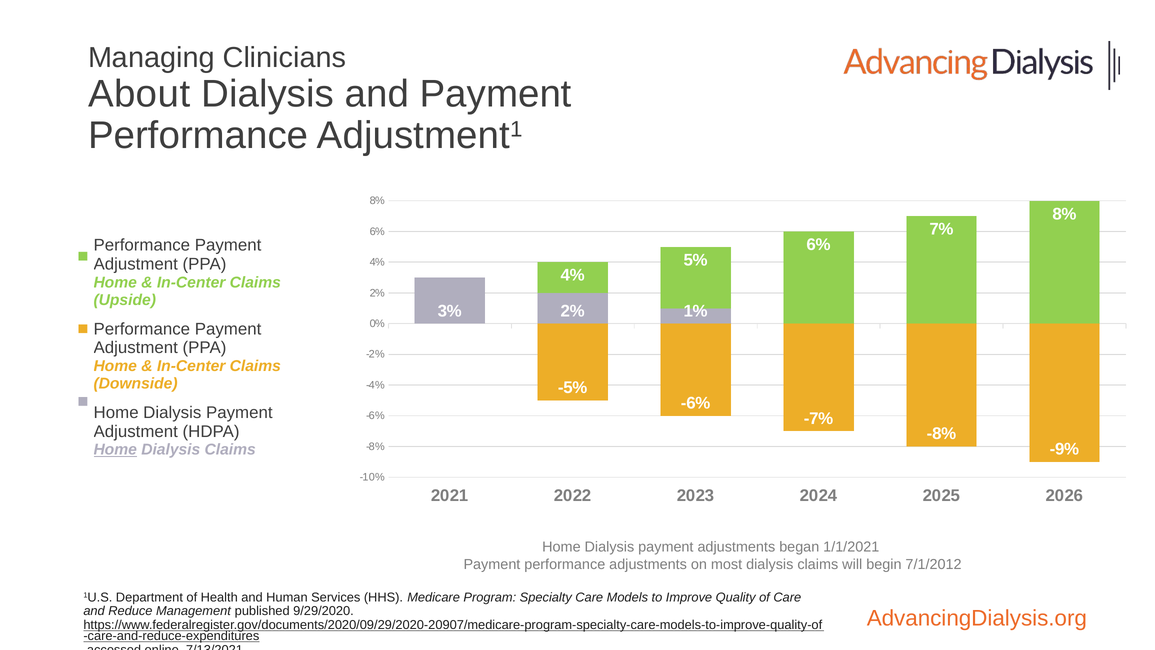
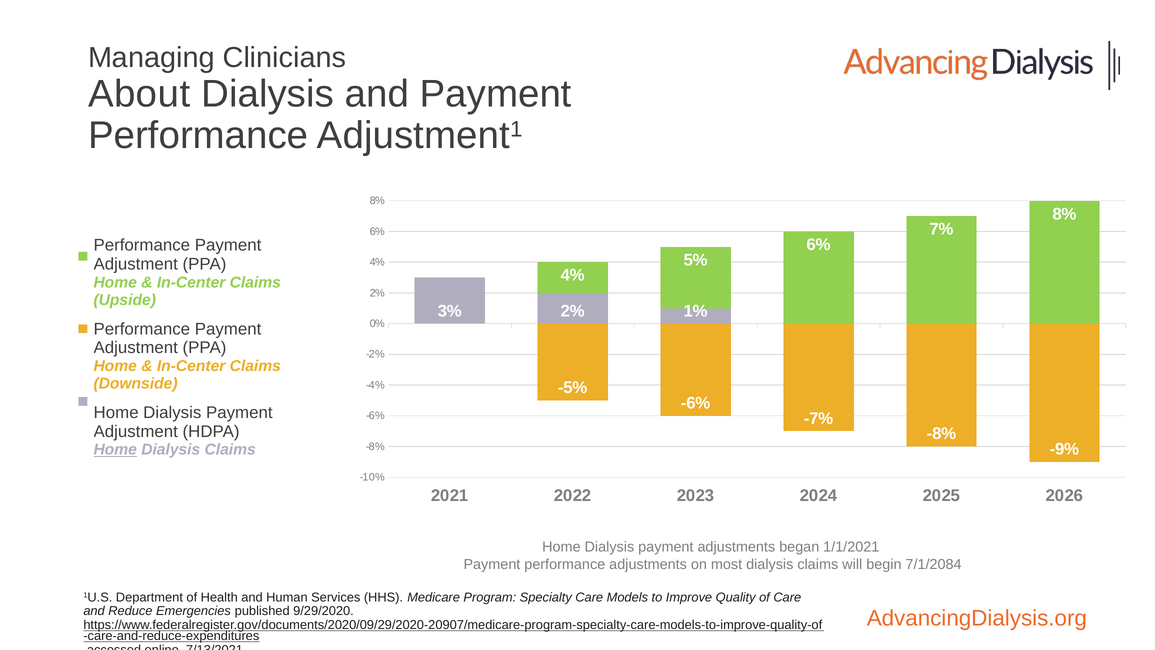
7/1/2012: 7/1/2012 -> 7/1/2084 (934, 564)
Management: Management -> Emergencies (193, 611)
